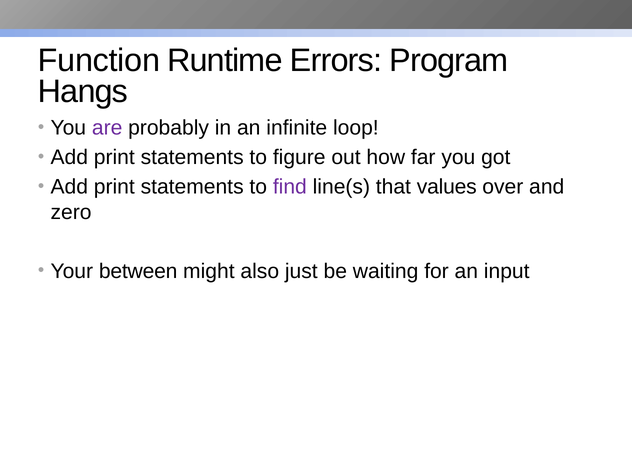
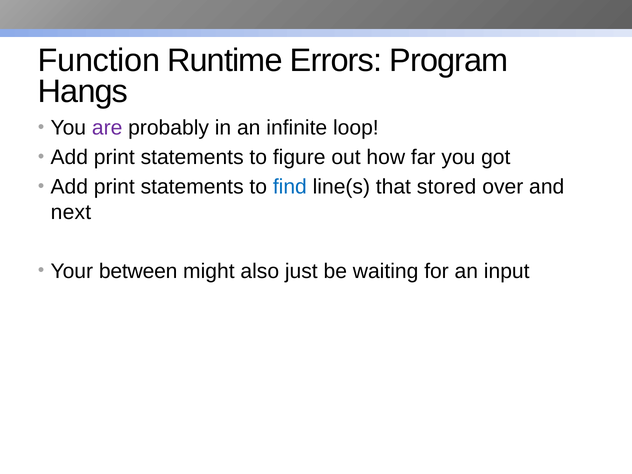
find colour: purple -> blue (290, 187)
values: values -> stored (447, 187)
zero: zero -> next (71, 212)
